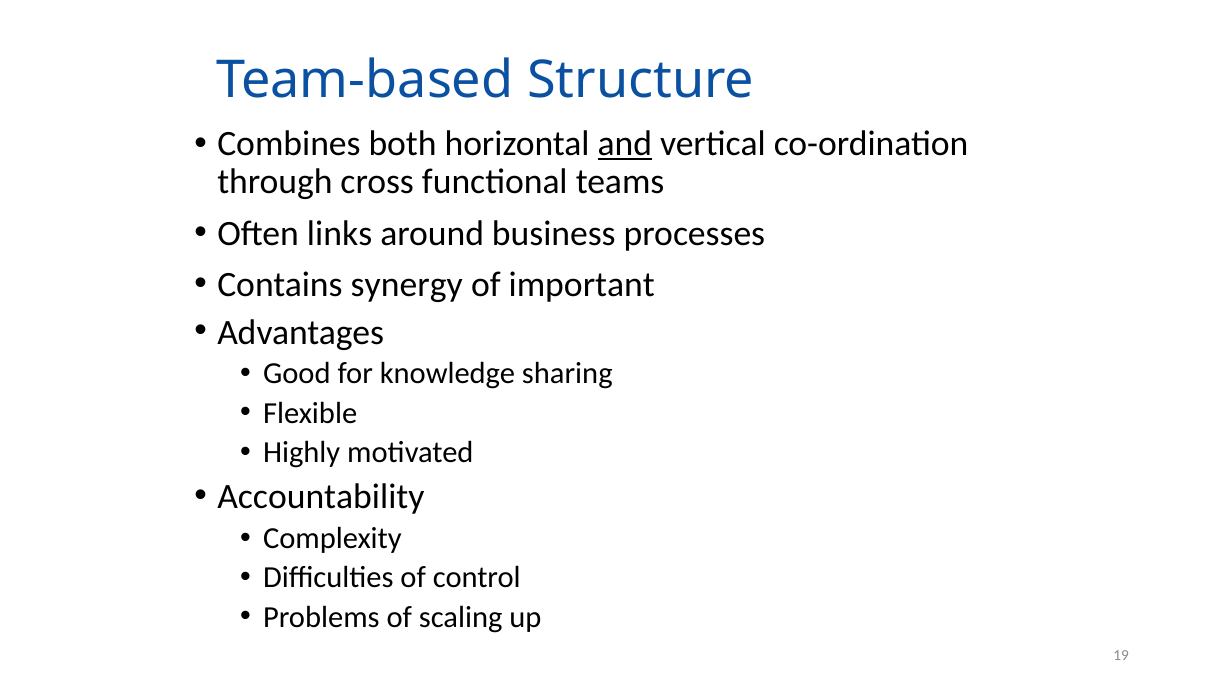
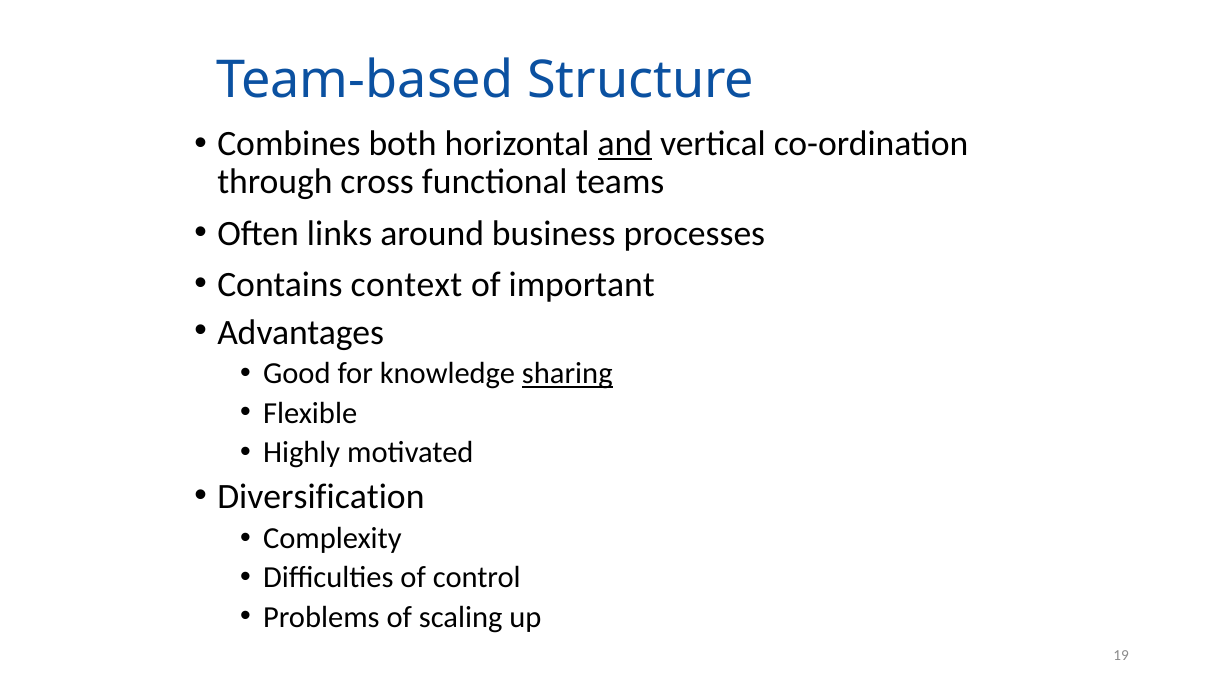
synergy: synergy -> context (407, 285)
sharing underline: none -> present (567, 374)
Accountability: Accountability -> Diversification (321, 498)
